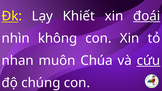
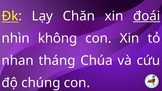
Khiết: Khiết -> Chăn (79, 16)
muôn: muôn -> tháng (57, 61)
cứu underline: present -> none (148, 61)
